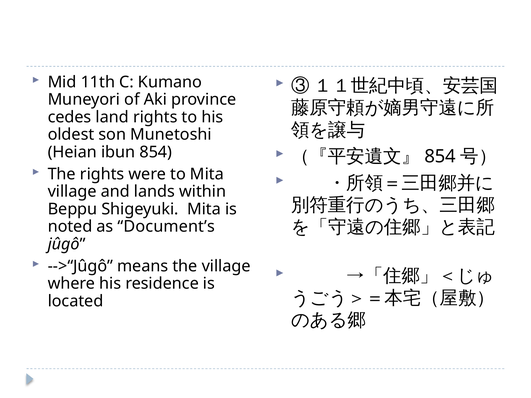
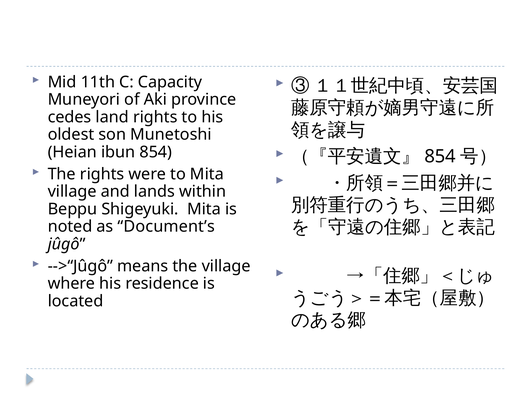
Kumano: Kumano -> Capacity (170, 82)
